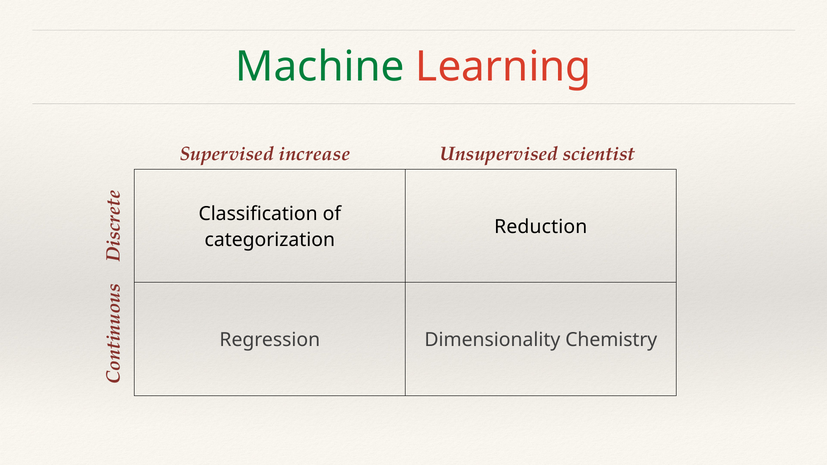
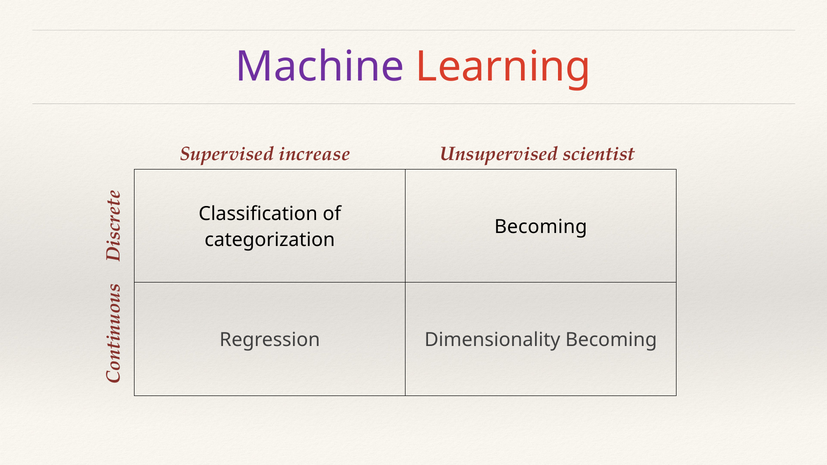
Machine colour: green -> purple (320, 67)
Reduction: Reduction -> Becoming (541, 227)
Dimensionality Chemistry: Chemistry -> Becoming (611, 340)
